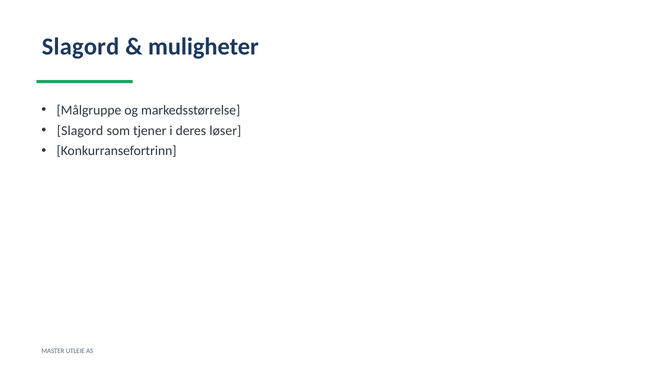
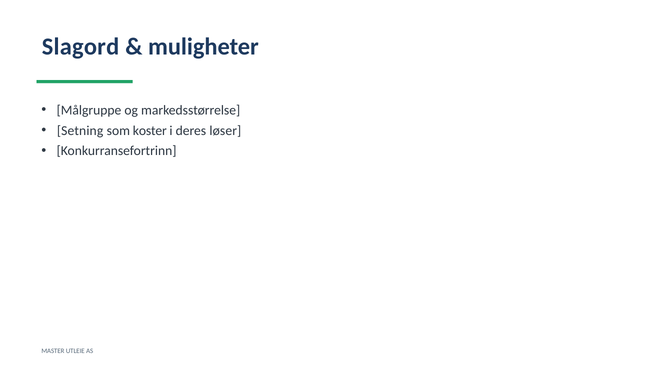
Slagord: Slagord -> Setning (80, 131)
tjener: tjener -> koster (150, 131)
